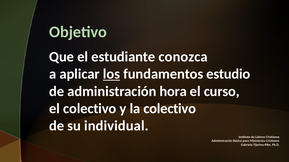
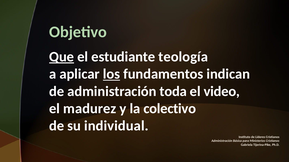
Que underline: none -> present (62, 57)
conozca: conozca -> teología (183, 57)
estudio: estudio -> indican (228, 74)
hora: hora -> toda (173, 92)
curso: curso -> video (222, 92)
el colectivo: colectivo -> madurez (90, 109)
